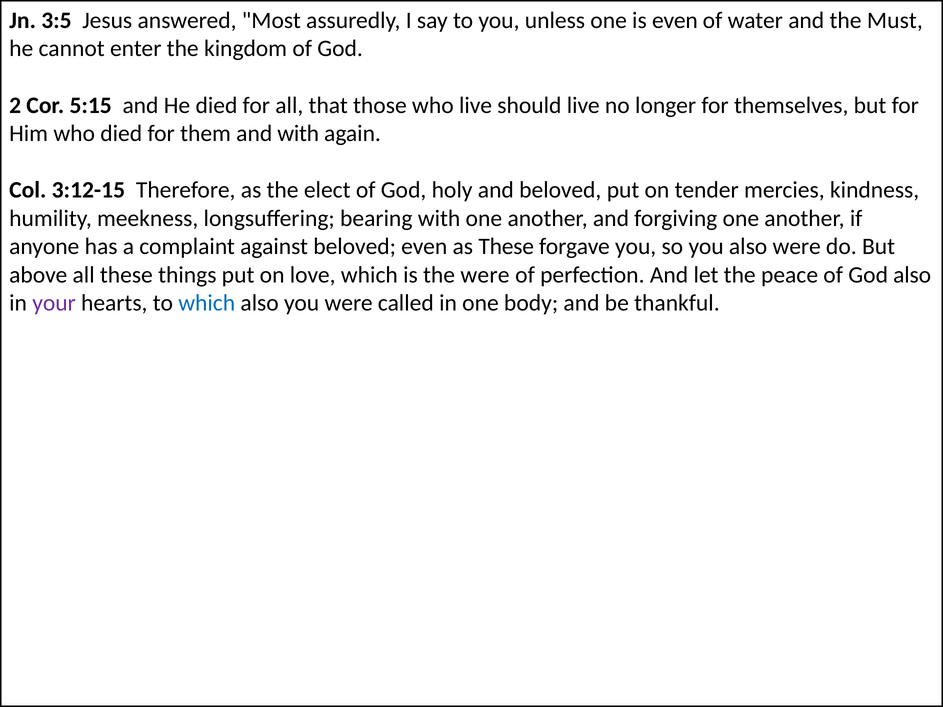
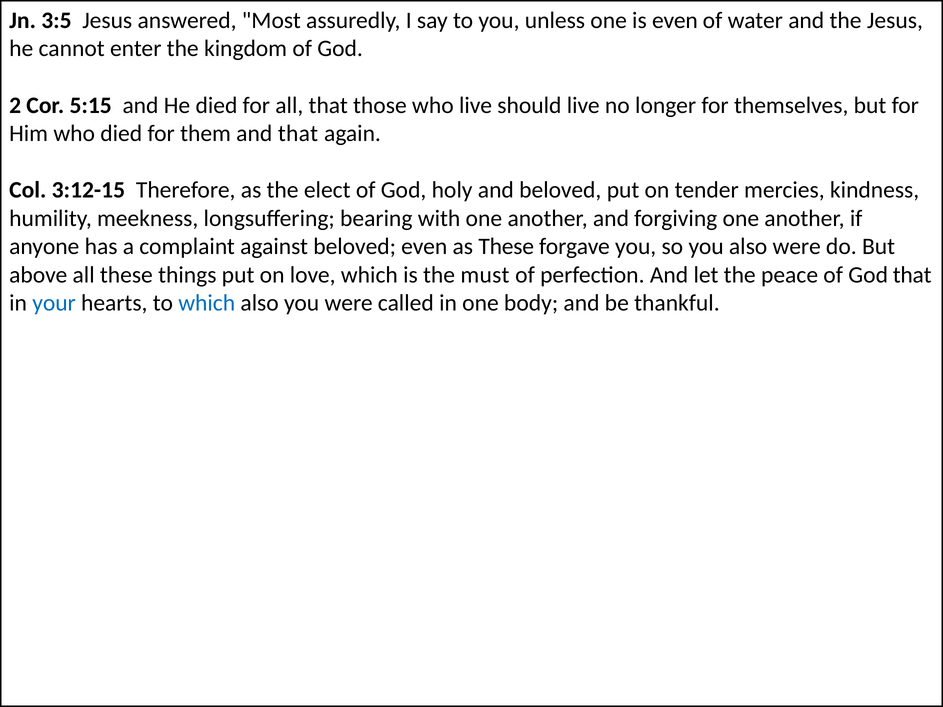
the Must: Must -> Jesus (895, 20)
and with: with -> that (298, 134)
the were: were -> must (485, 275)
God also: also -> that (912, 275)
your colour: purple -> blue (54, 303)
